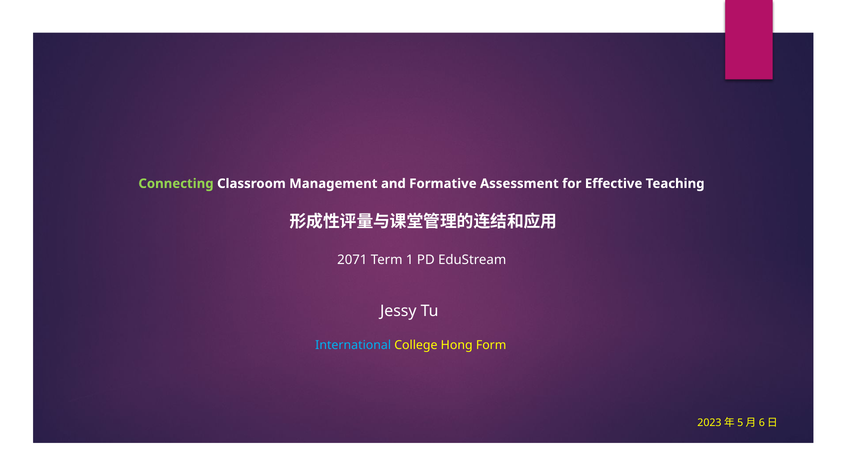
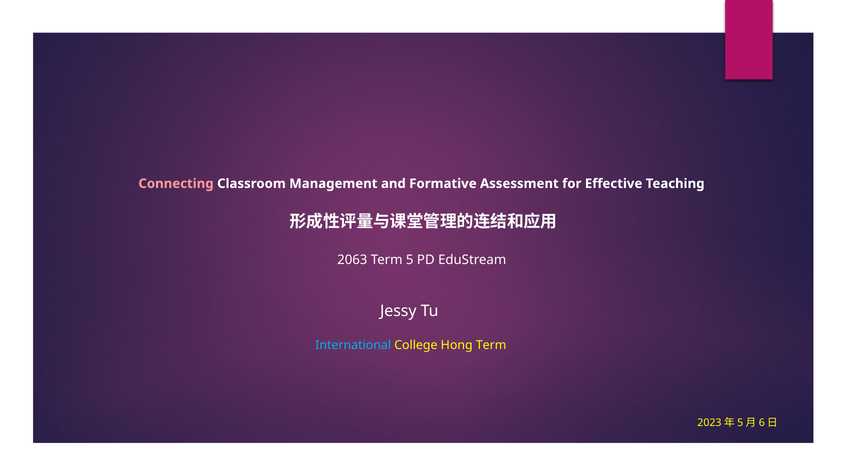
Connecting colour: light green -> pink (176, 184)
2071: 2071 -> 2063 (352, 260)
1: 1 -> 5 (410, 260)
Hong Form: Form -> Term (491, 345)
